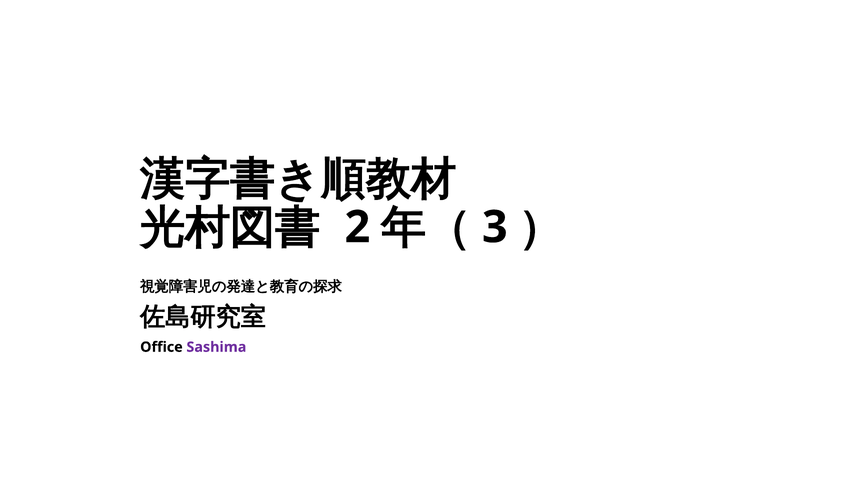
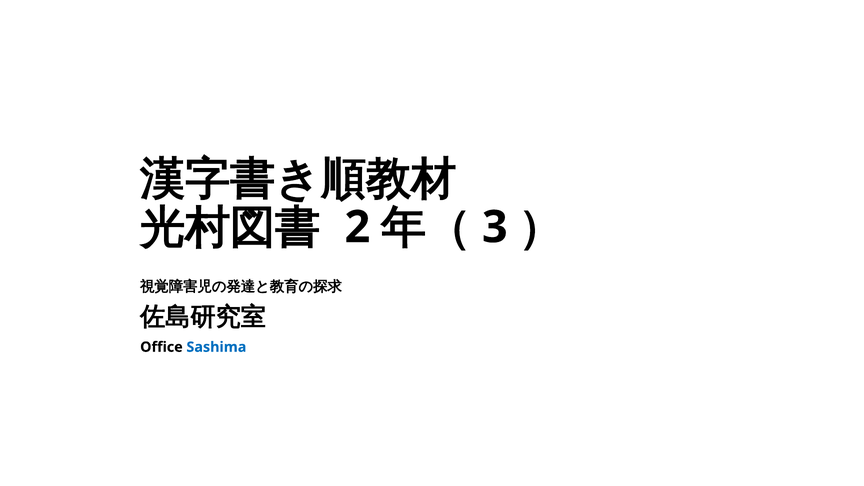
Sashima colour: purple -> blue (216, 347)
